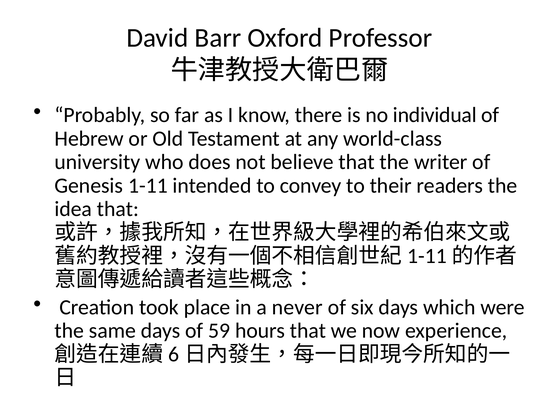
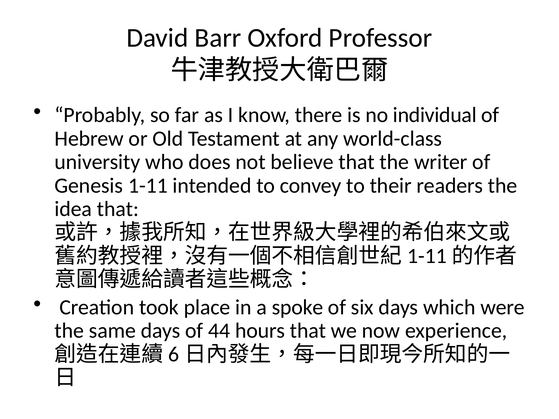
never: never -> spoke (298, 308)
59: 59 -> 44 (219, 331)
